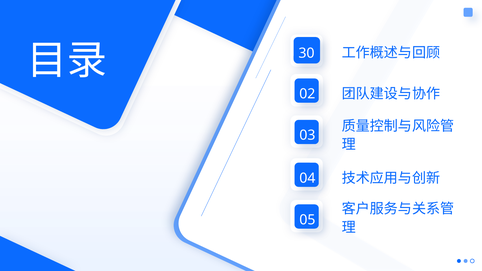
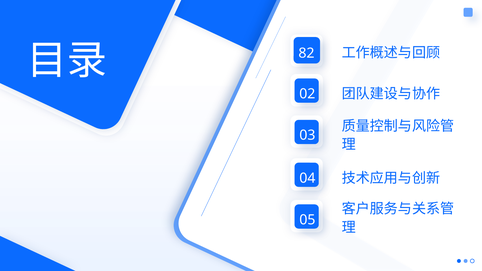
30: 30 -> 82 (306, 53)
